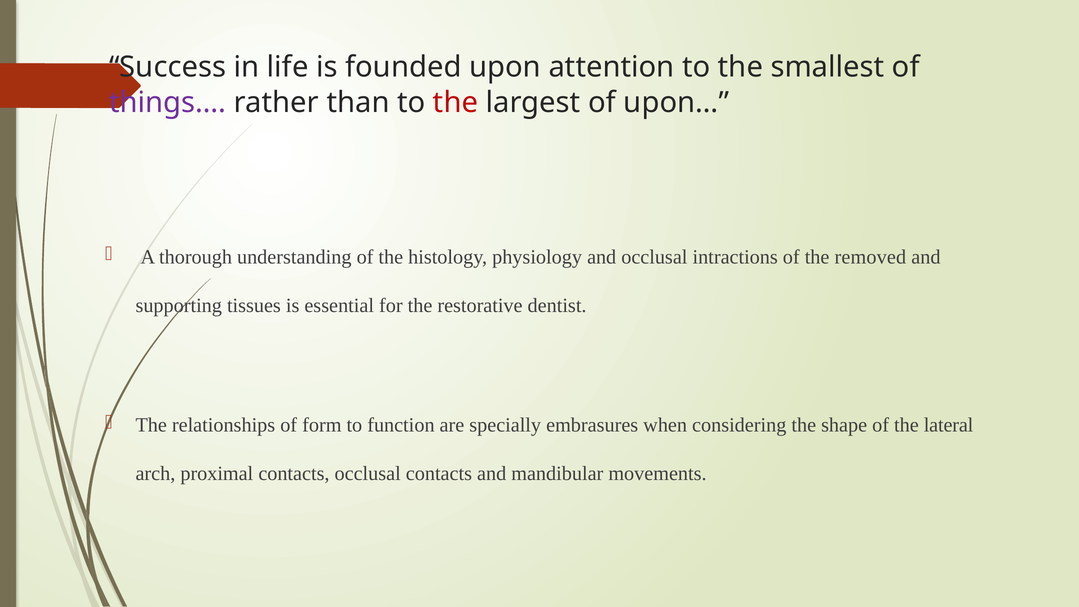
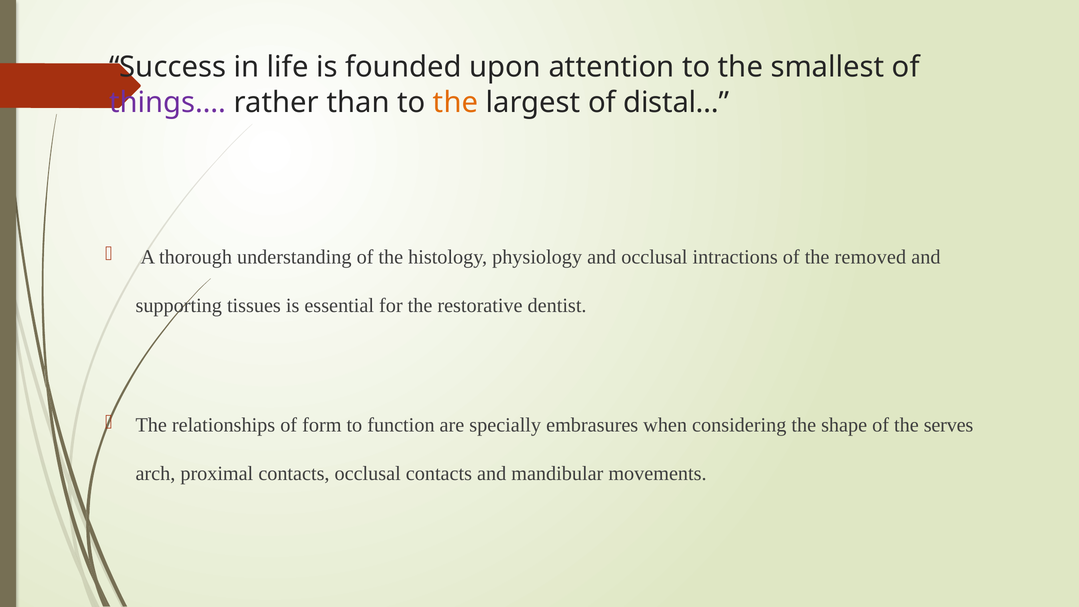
the colour: red -> orange (456, 102)
upon…: upon… -> distal… (676, 102)
lateral: lateral -> serves (949, 425)
